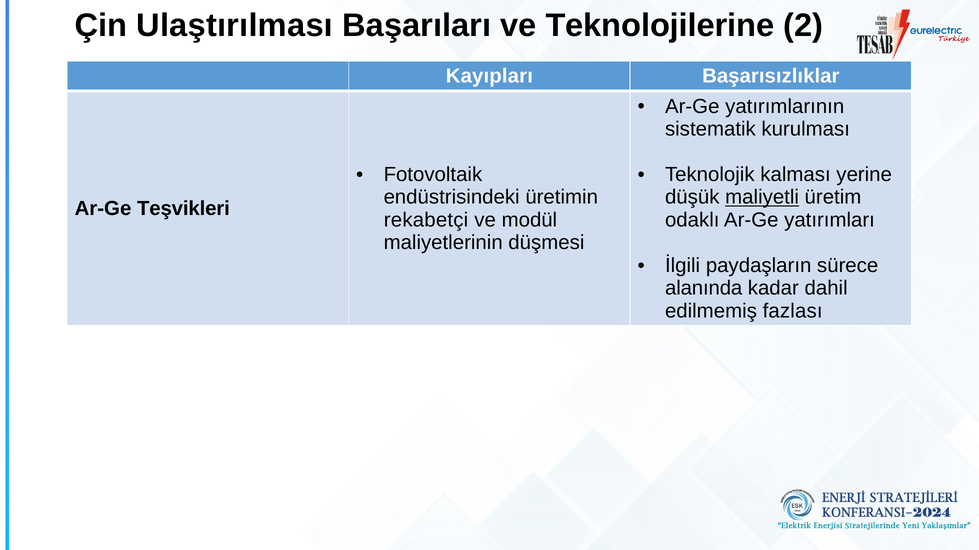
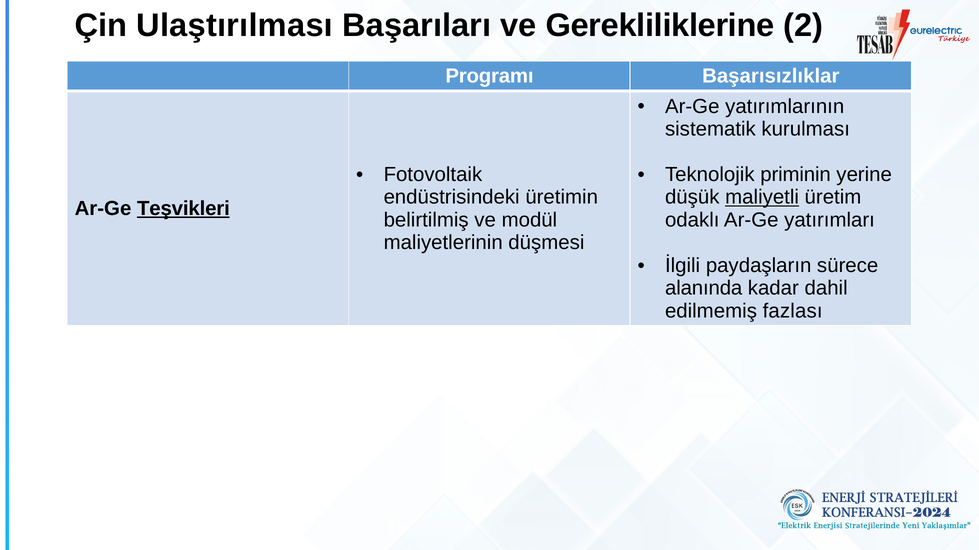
Teknolojilerine: Teknolojilerine -> Gerekliliklerine (660, 26)
Kayıpları: Kayıpları -> Programı (490, 76)
kalması: kalması -> priminin (796, 175)
Teşvikleri underline: none -> present (183, 209)
rekabetçi: rekabetçi -> belirtilmiş (426, 220)
